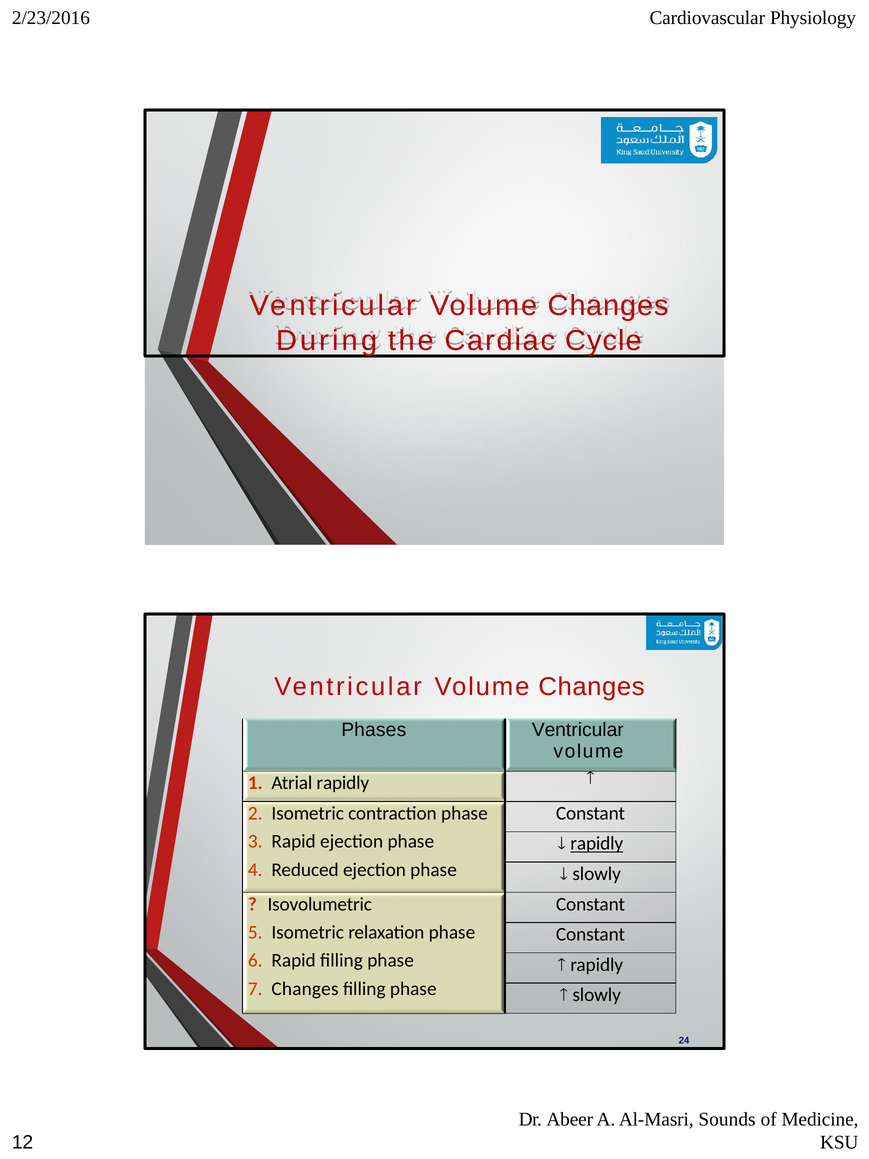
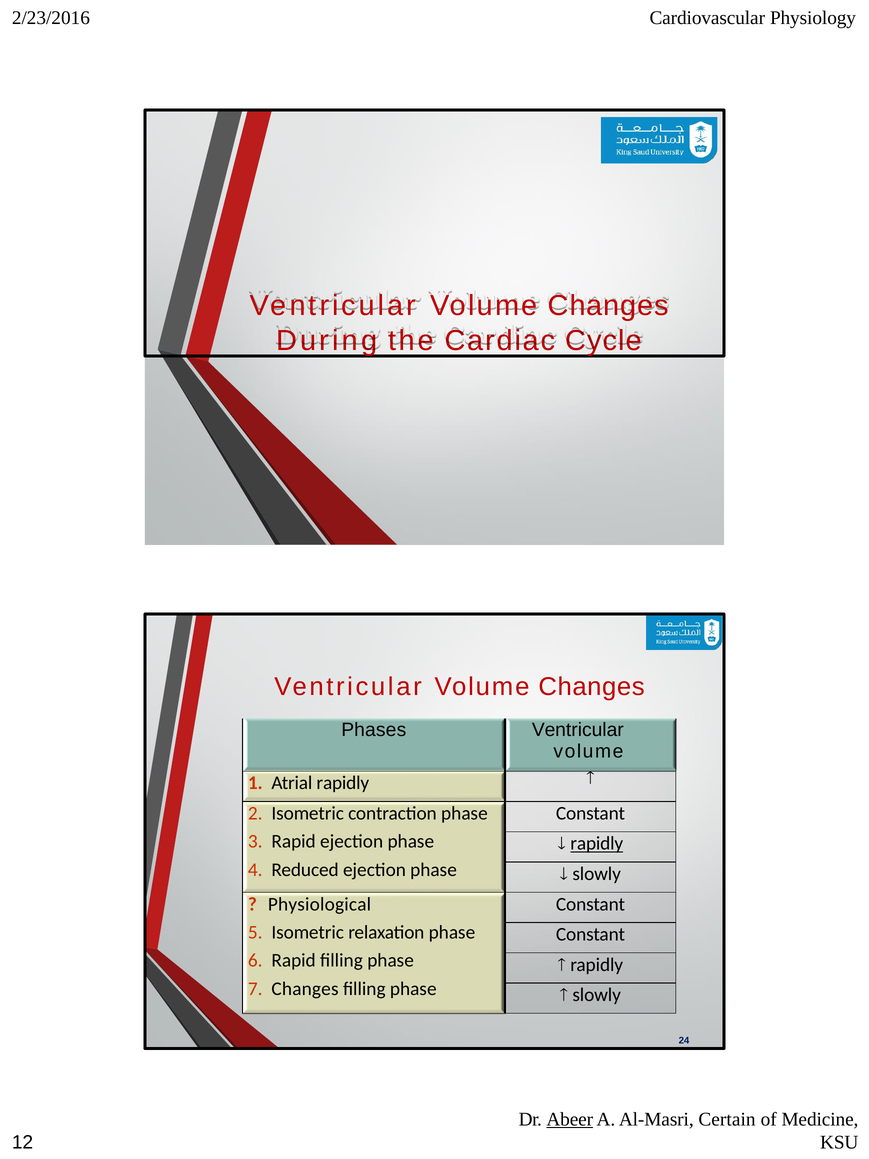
Isovolumetric: Isovolumetric -> Physiological (320, 904)
Abeer underline: none -> present (570, 1119)
Sounds: Sounds -> Certain (727, 1119)
